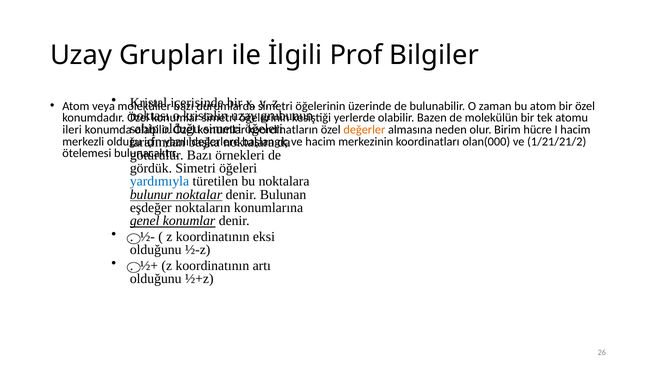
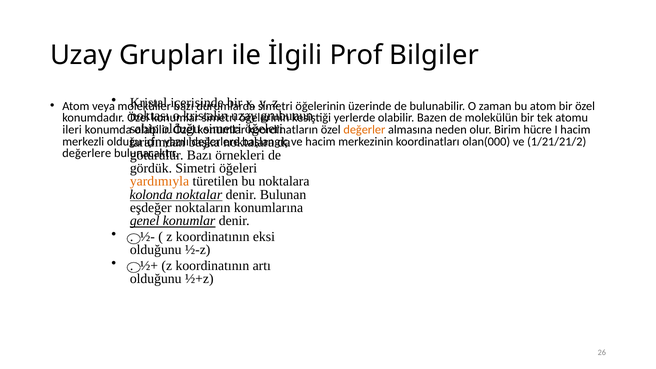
ötelemesi: ötelemesi -> değerlere (87, 153)
yardımıyla colour: blue -> orange (159, 181)
bulunur: bulunur -> kolonda (151, 195)
